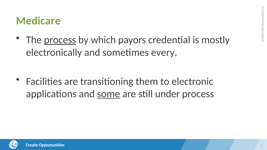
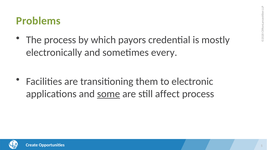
Medicare: Medicare -> Problems (38, 21)
process underline: present -> none (60, 40)
under: under -> affect (167, 94)
